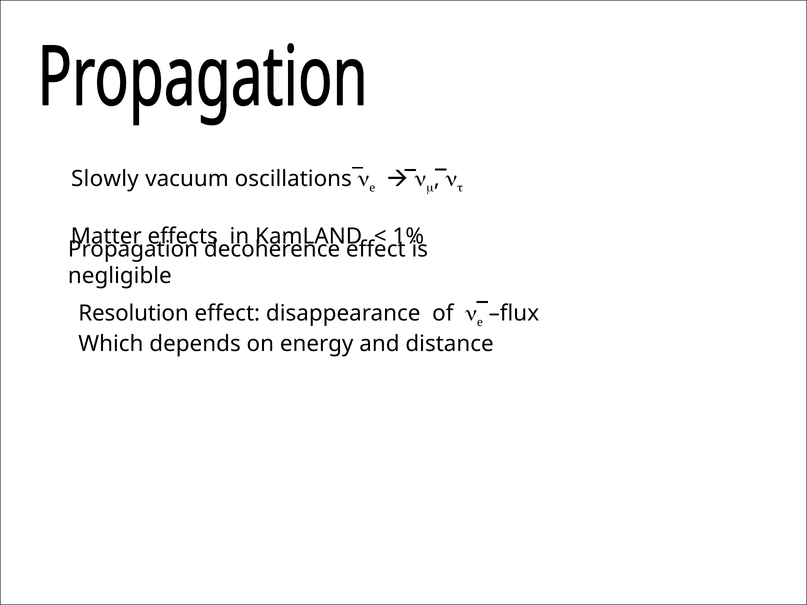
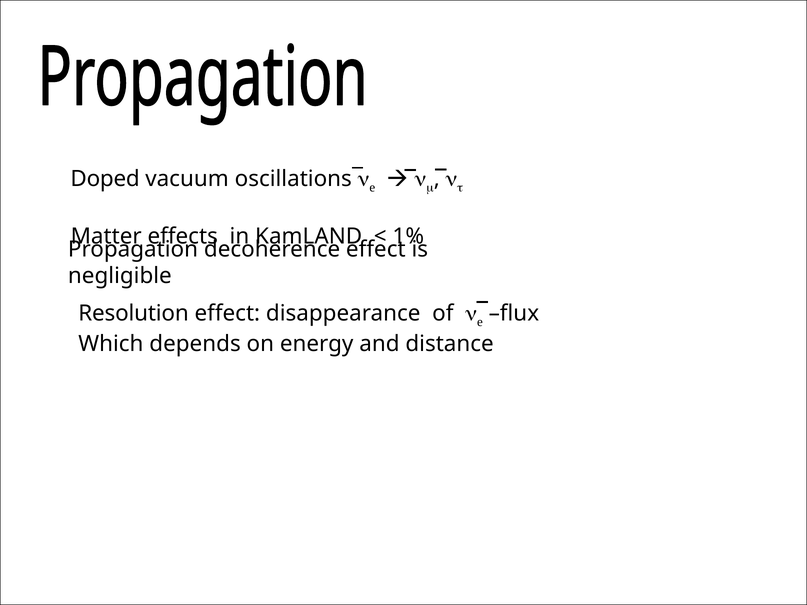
Slowly: Slowly -> Doped (105, 179)
